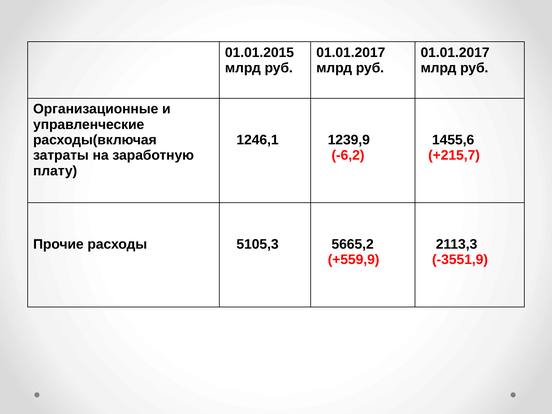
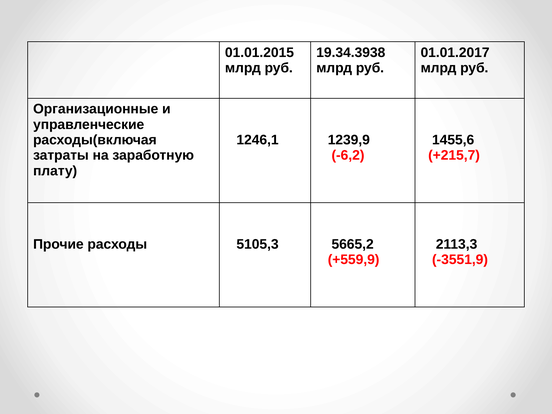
01.01.2017: 01.01.2017 -> 19.34.3938 (351, 53)
